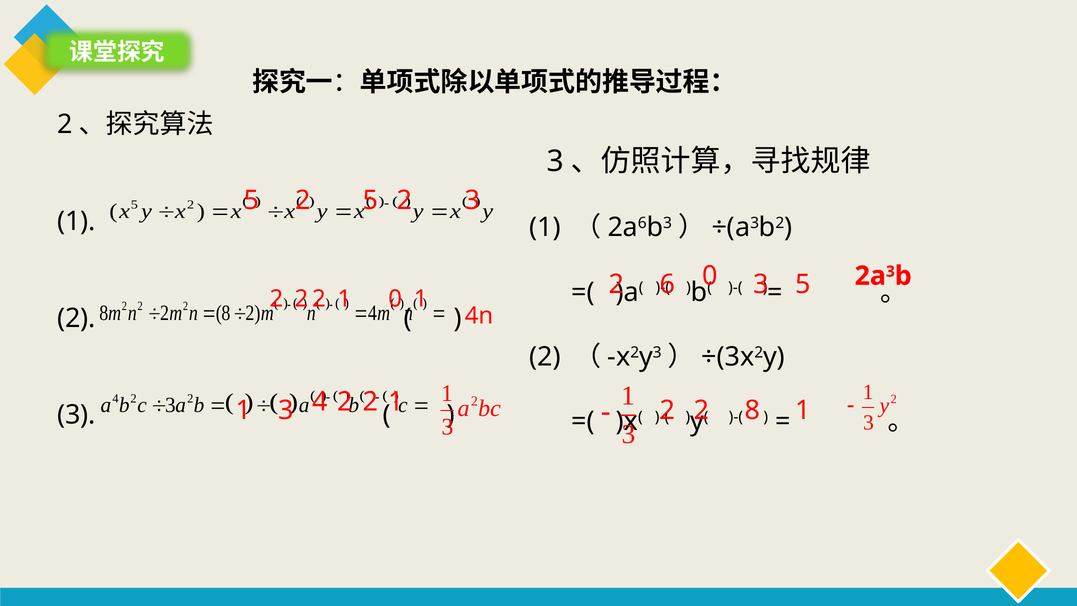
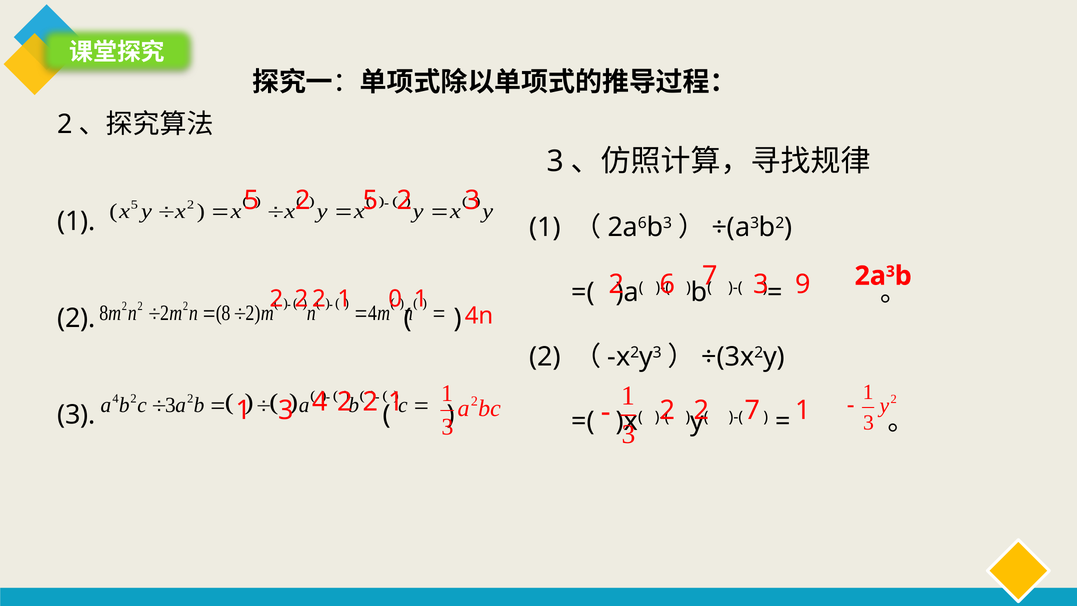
0: 0 -> 7 (710, 276)
3 5: 5 -> 9 (803, 284)
8: 8 -> 7 (752, 410)
